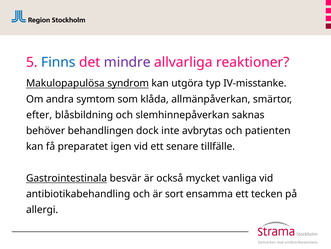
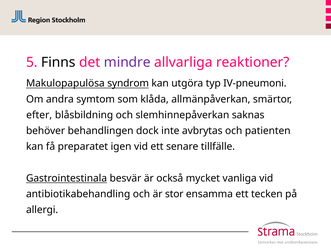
Finns colour: blue -> black (58, 62)
IV-misstanke: IV-misstanke -> IV-pneumoni (255, 83)
sort: sort -> stor (174, 193)
